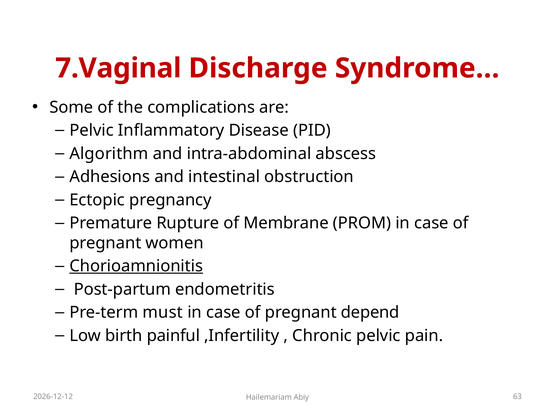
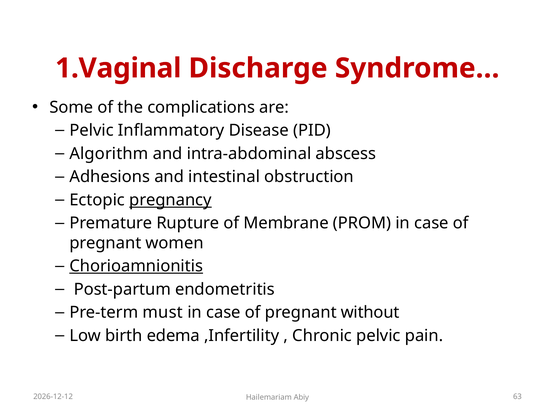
7.Vaginal: 7.Vaginal -> 1.Vaginal (118, 68)
pregnancy underline: none -> present (170, 200)
depend: depend -> without (370, 313)
painful: painful -> edema (173, 336)
